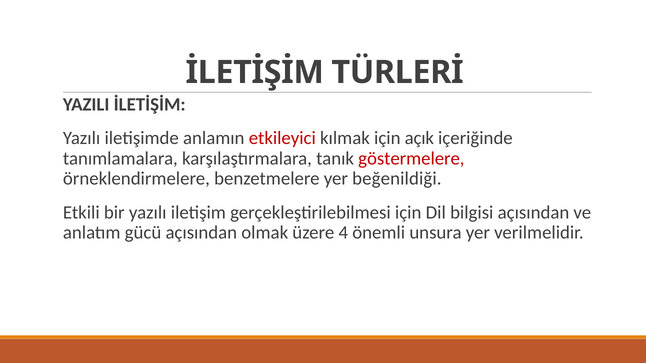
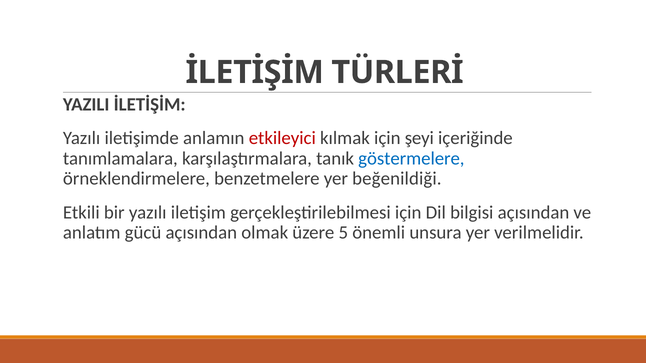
açık: açık -> şeyi (419, 138)
göstermelere colour: red -> blue (411, 159)
4: 4 -> 5 (343, 233)
